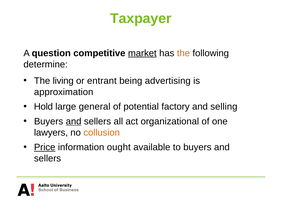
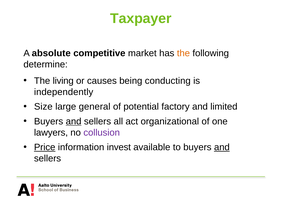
question: question -> absolute (51, 53)
market underline: present -> none (142, 53)
entrant: entrant -> causes (102, 81)
advertising: advertising -> conducting (168, 81)
approximation: approximation -> independently (64, 92)
Hold: Hold -> Size (43, 107)
selling: selling -> limited (224, 107)
collusion colour: orange -> purple (102, 133)
ought: ought -> invest (119, 148)
and underline: none -> present (222, 148)
